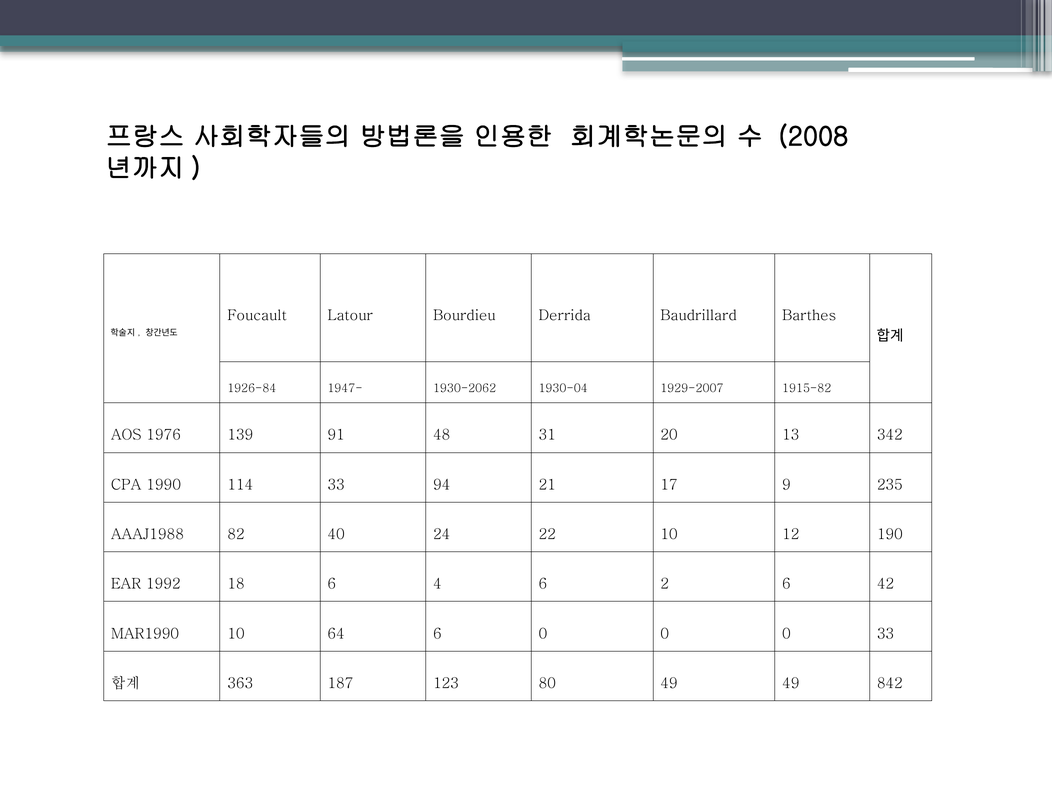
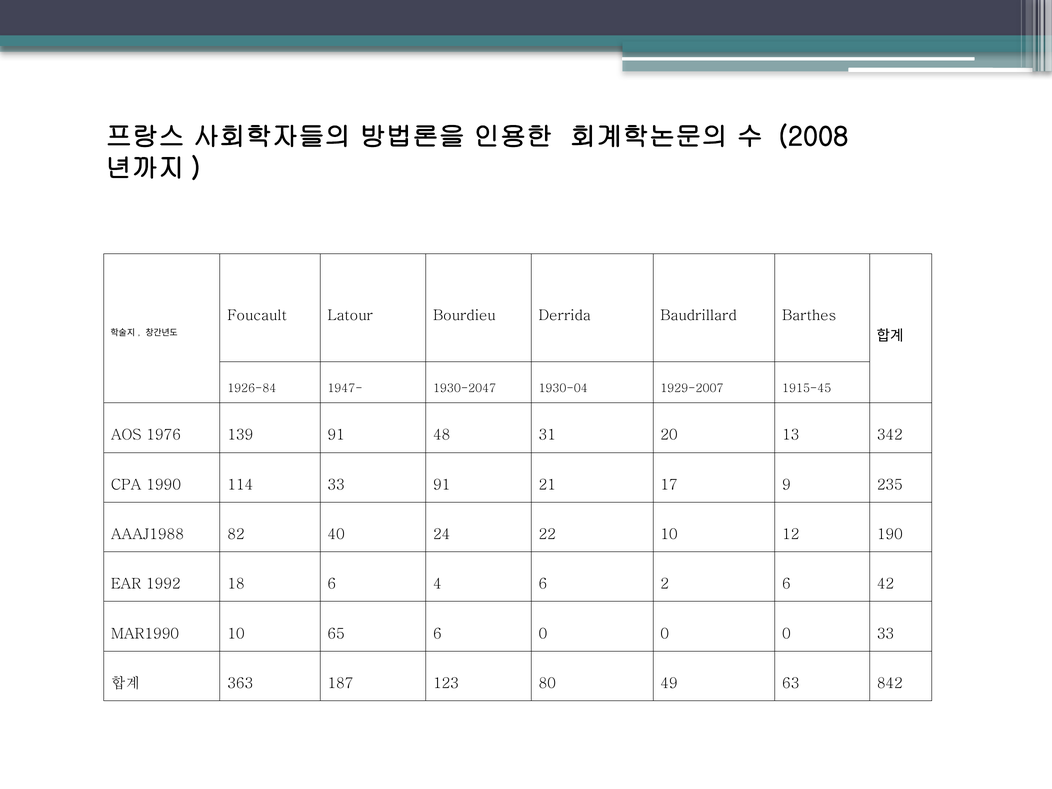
1930-2062: 1930-2062 -> 1930-2047 (465, 388)
1915-82: 1915-82 -> 1915-45 (807, 388)
33 94: 94 -> 91 (442, 485)
64: 64 -> 65 (336, 634)
49 49: 49 -> 63 (791, 683)
